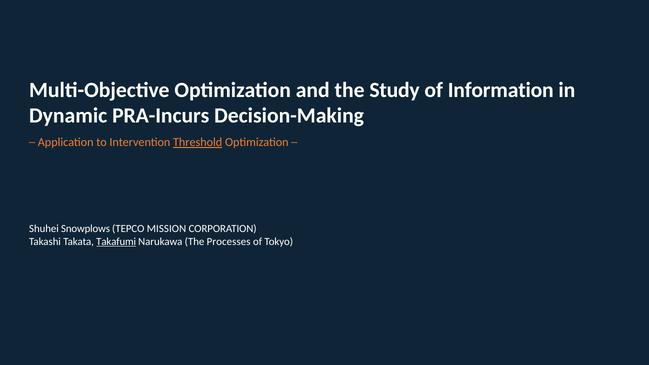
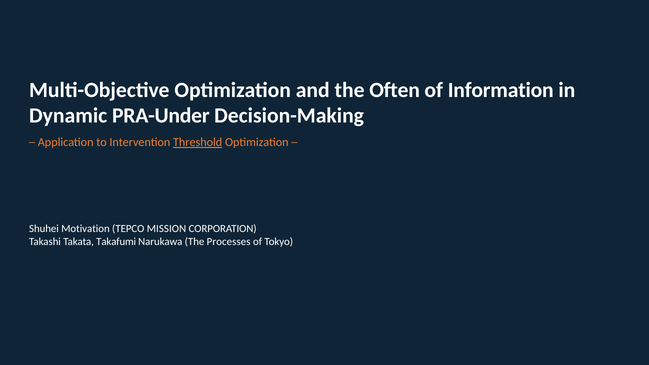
Study: Study -> Often (395, 90)
PRA-Incurs: PRA-Incurs -> PRA-Under (161, 116)
Snowplows: Snowplows -> Motivation (85, 229)
Takafumi underline: present -> none (116, 242)
